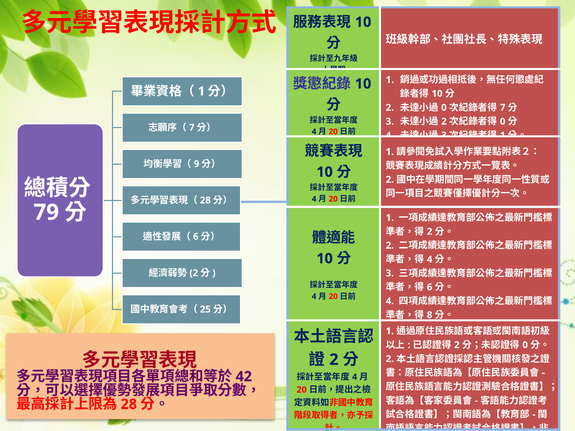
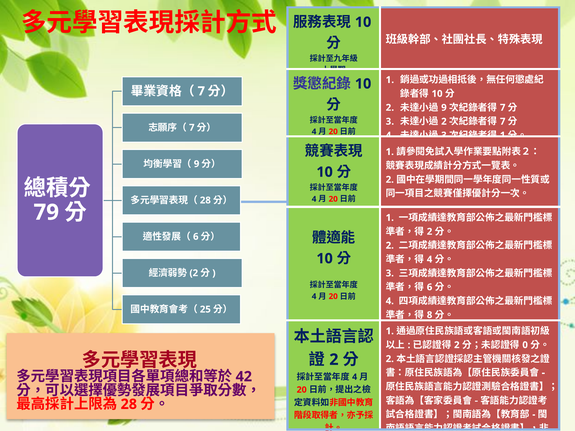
1: 1 -> 7 (201, 91)
0: 0 -> 9 (444, 108)
0: 0 -> 7 (503, 122)
